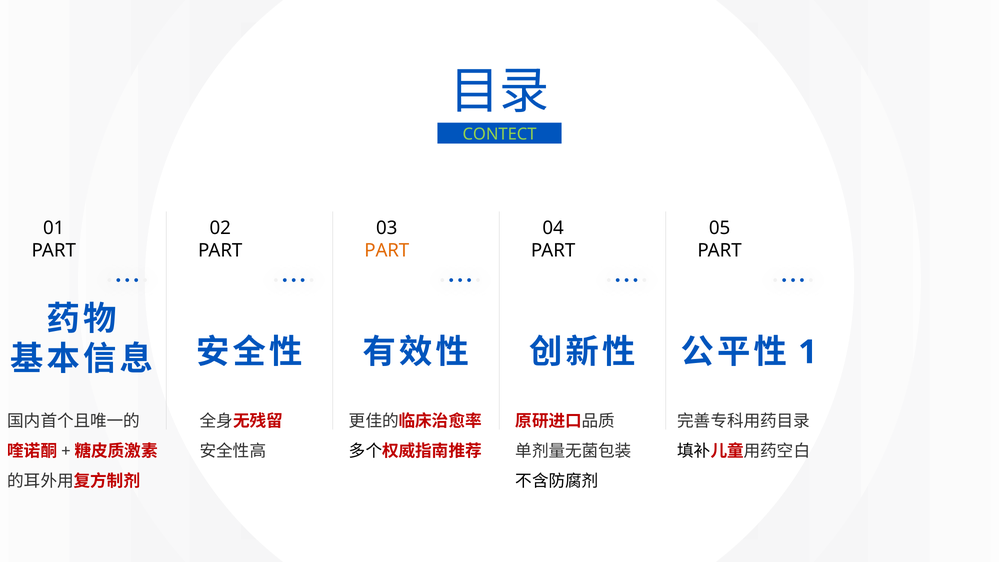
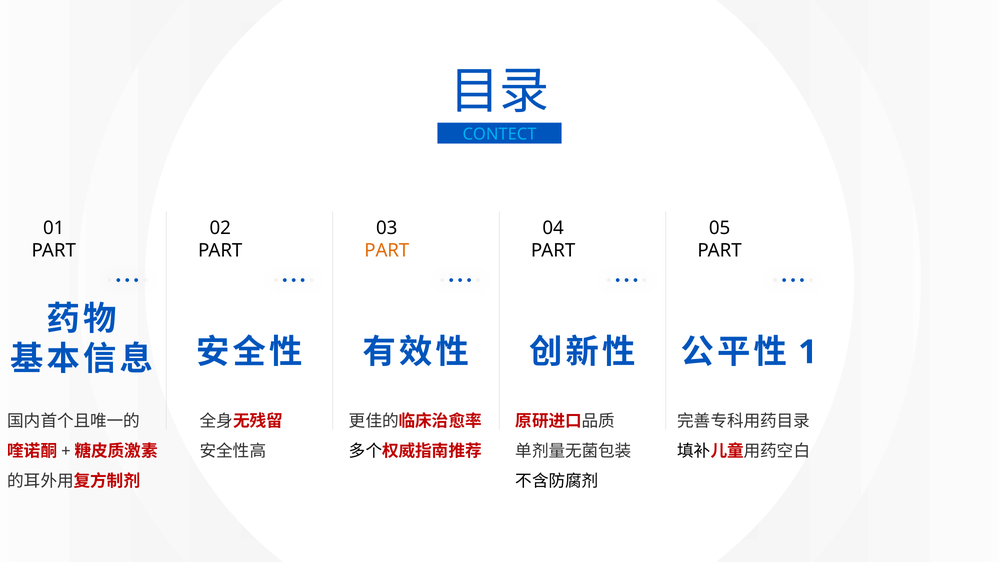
CONTECT colour: light green -> light blue (500, 134)
